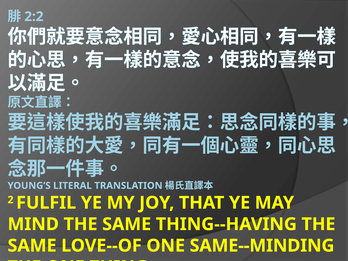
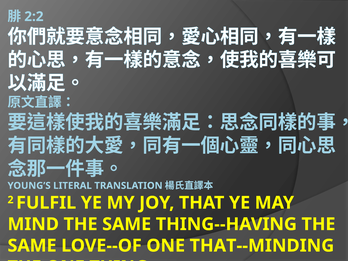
SAME--MINDING: SAME--MINDING -> THAT--MINDING (262, 246)
